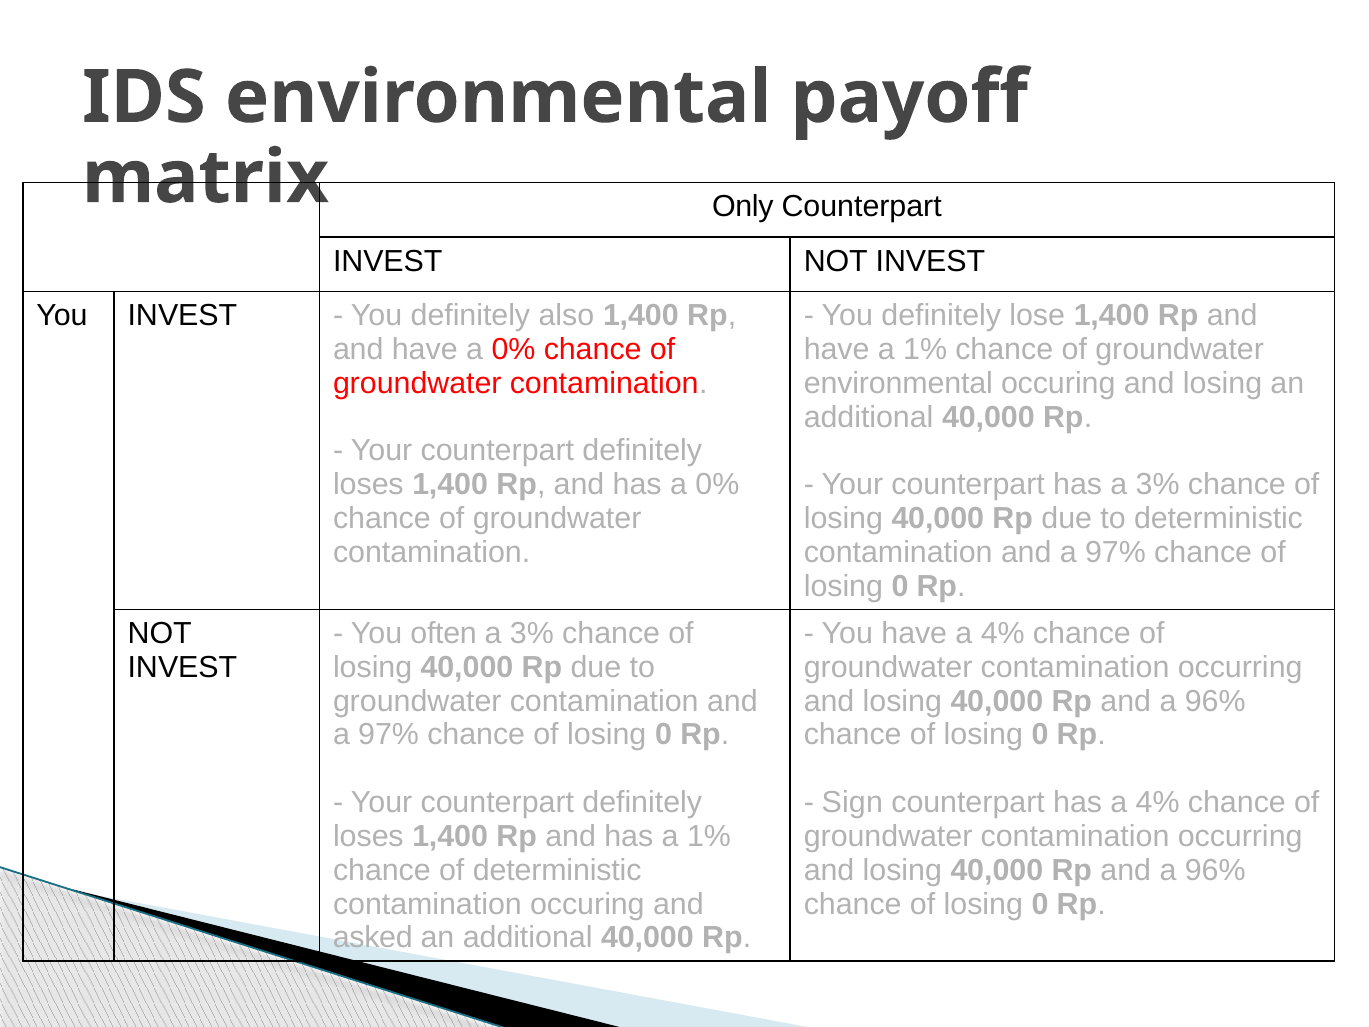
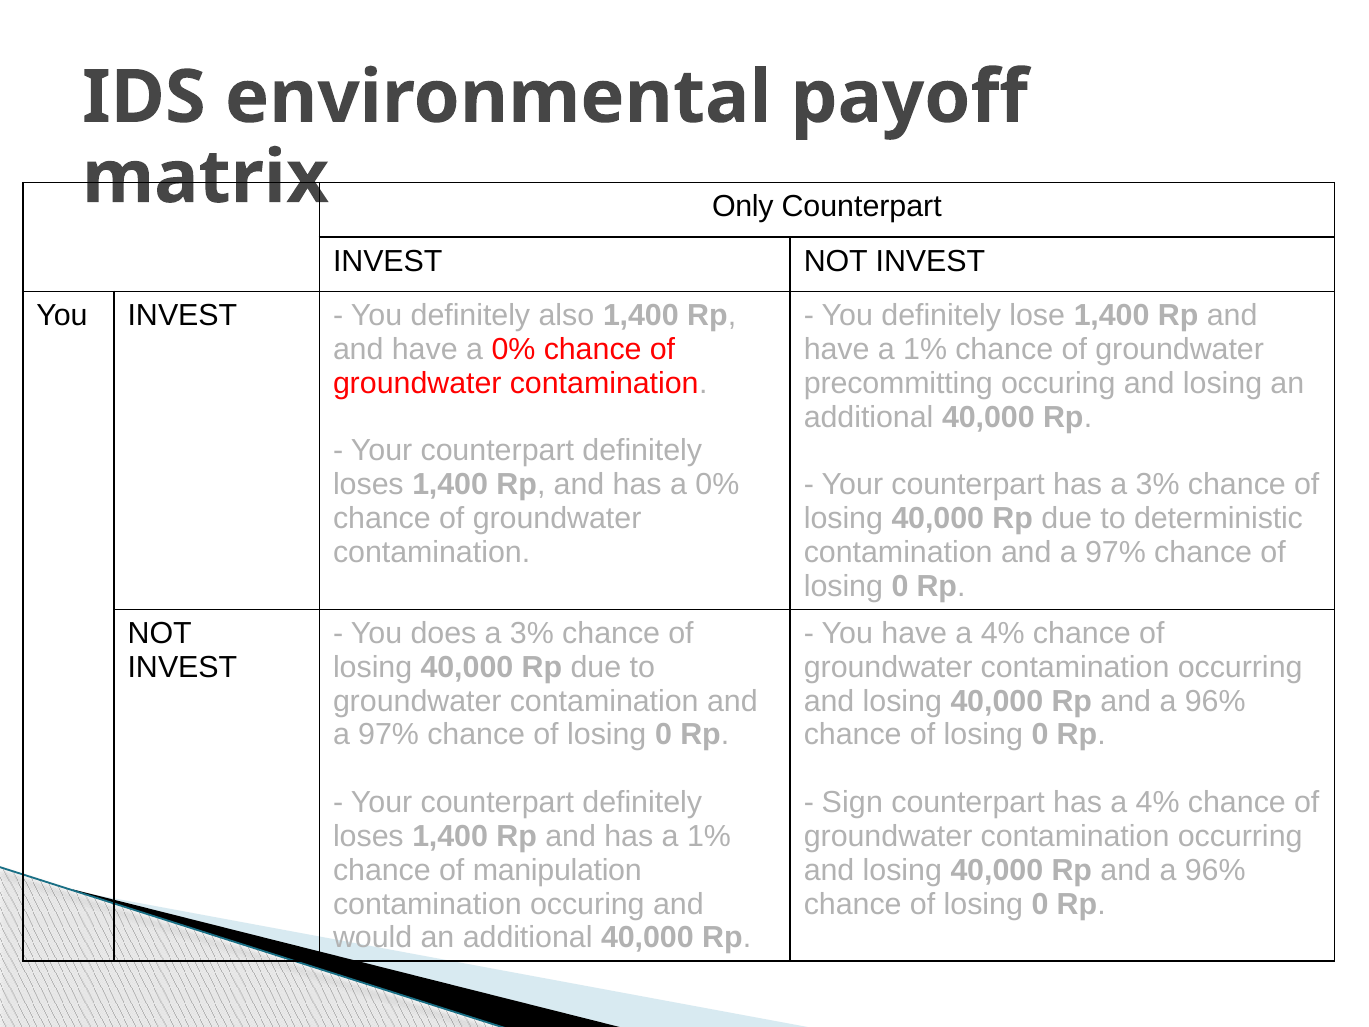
environmental: environmental -> precommitting (898, 383)
often: often -> does (443, 633)
of deterministic: deterministic -> manipulation (557, 870)
asked: asked -> would (373, 938)
